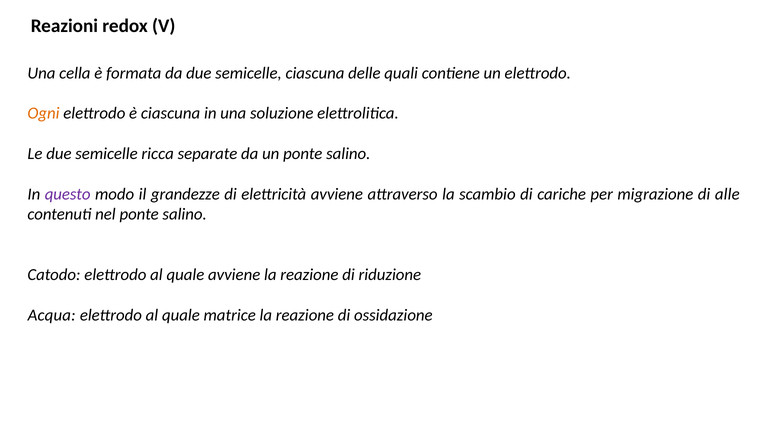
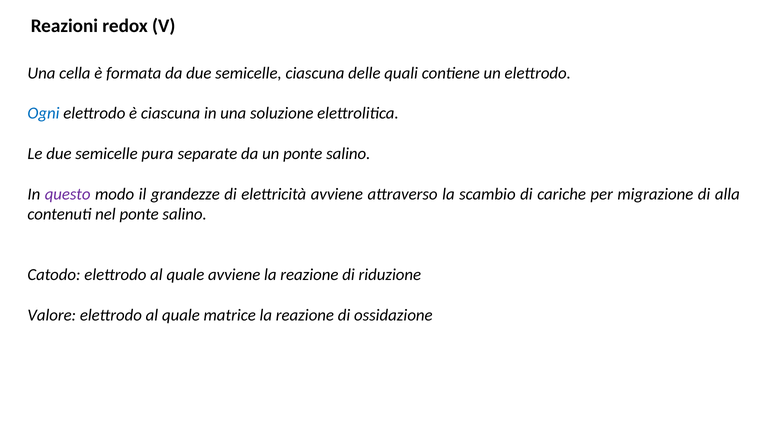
Ogni colour: orange -> blue (43, 113)
ricca: ricca -> pura (158, 154)
alle: alle -> alla (727, 194)
Acqua: Acqua -> Valore (52, 315)
